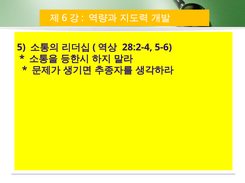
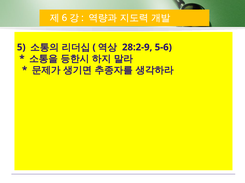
28:2-4: 28:2-4 -> 28:2-9 (137, 47)
